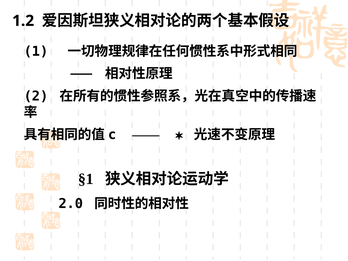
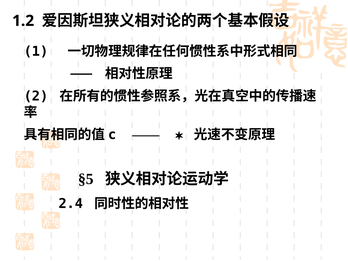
§1: §1 -> §5 (86, 179)
2.0: 2.0 -> 2.4 (71, 204)
